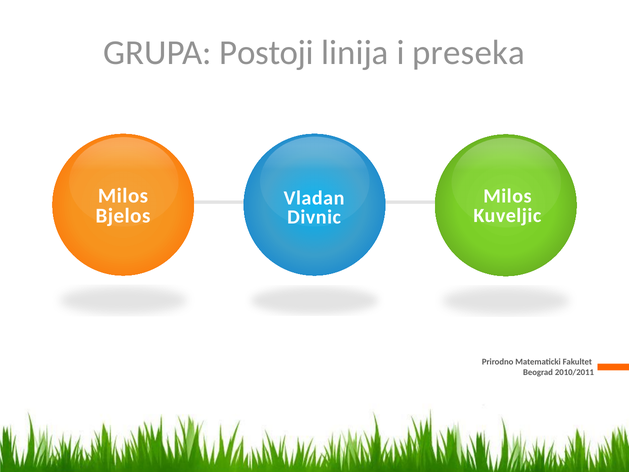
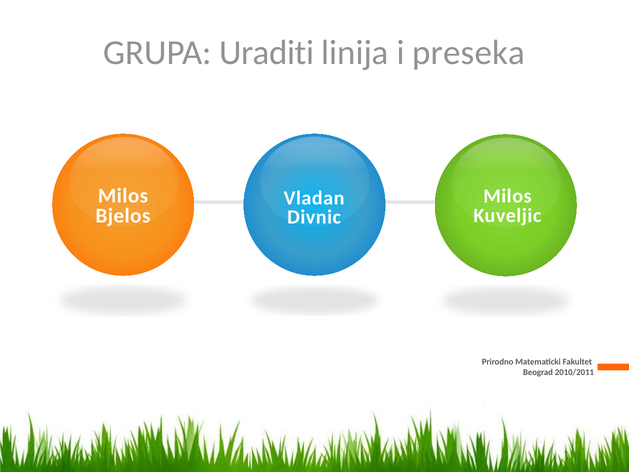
Postoji: Postoji -> Uraditi (267, 53)
